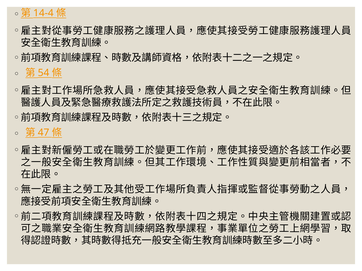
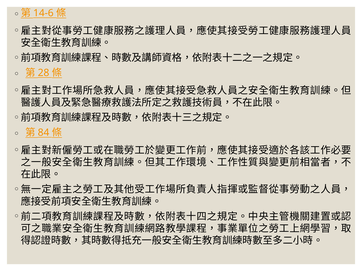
14-4: 14-4 -> 14-6 (43, 13)
54: 54 -> 28 (44, 73)
47: 47 -> 84 (44, 133)
